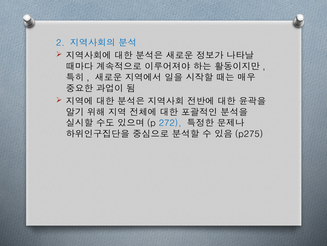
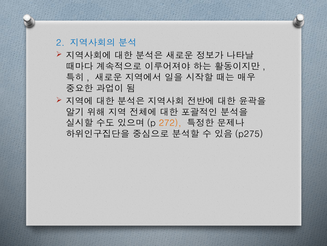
272 colour: blue -> orange (170, 123)
